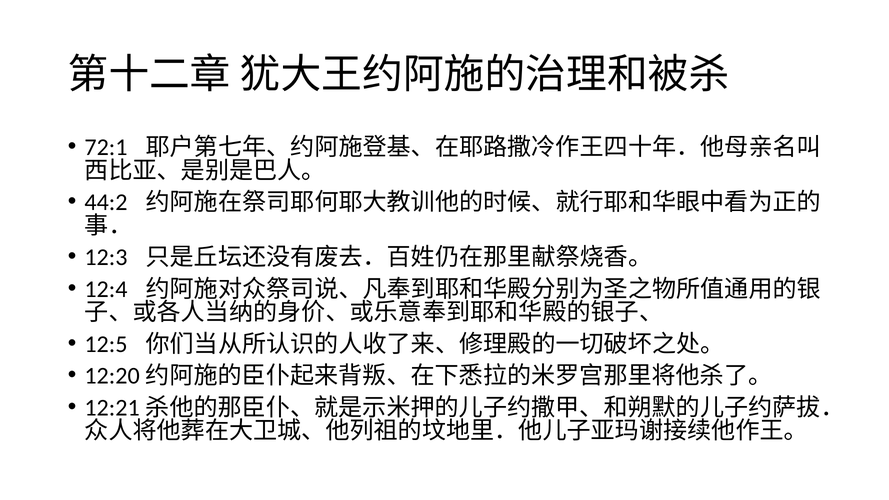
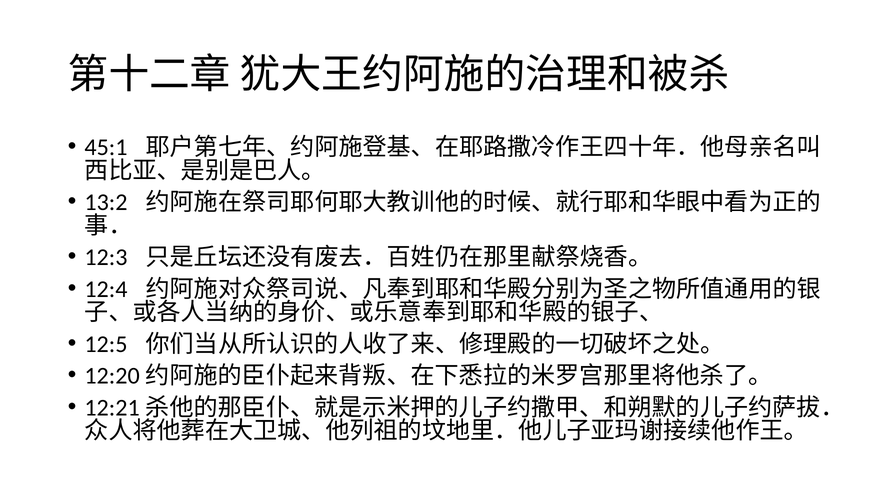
72:1: 72:1 -> 45:1 (106, 147)
44:2: 44:2 -> 13:2 (106, 202)
